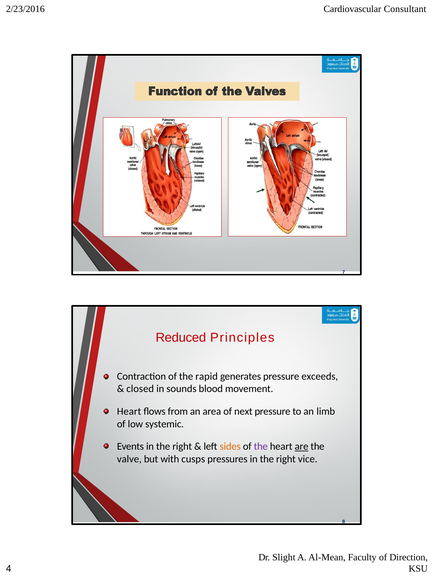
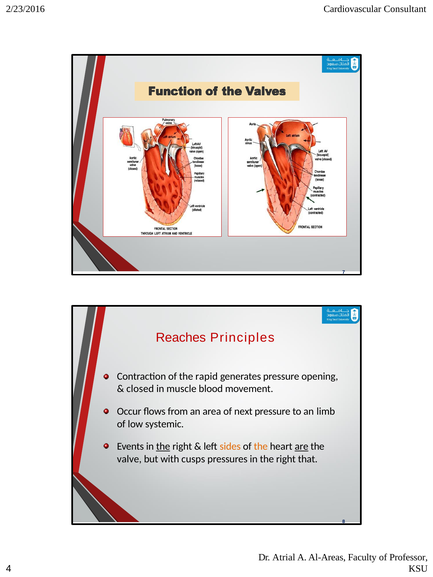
Reduced: Reduced -> Reaches (181, 338)
exceeds: exceeds -> opening (320, 377)
sounds: sounds -> muscle (181, 389)
Heart: Heart -> Occur (129, 412)
the underline: none -> present (163, 447)
the colour: purple -> orange (261, 447)
vice: vice -> that (308, 459)
Slight: Slight -> Atrial (284, 557)
Al-Mean: Al-Mean -> Al-Areas (327, 557)
Direction: Direction -> Professor (409, 557)
